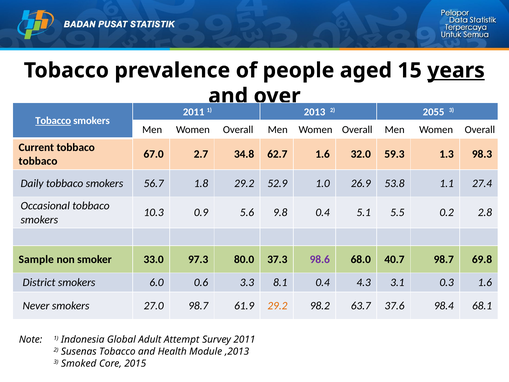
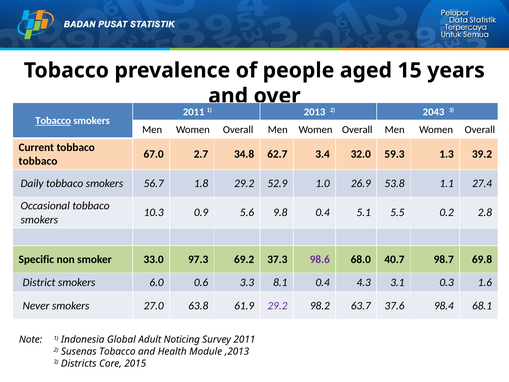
years underline: present -> none (456, 70)
2055: 2055 -> 2043 (434, 112)
62.7 1.6: 1.6 -> 3.4 (323, 154)
98.3: 98.3 -> 39.2 (482, 154)
Sample: Sample -> Specific (36, 259)
80.0: 80.0 -> 69.2 (244, 259)
27.0 98.7: 98.7 -> 63.8 (198, 306)
29.2 colour: orange -> purple (277, 306)
Attempt: Attempt -> Noticing (182, 339)
Smoked: Smoked -> Districts (79, 363)
